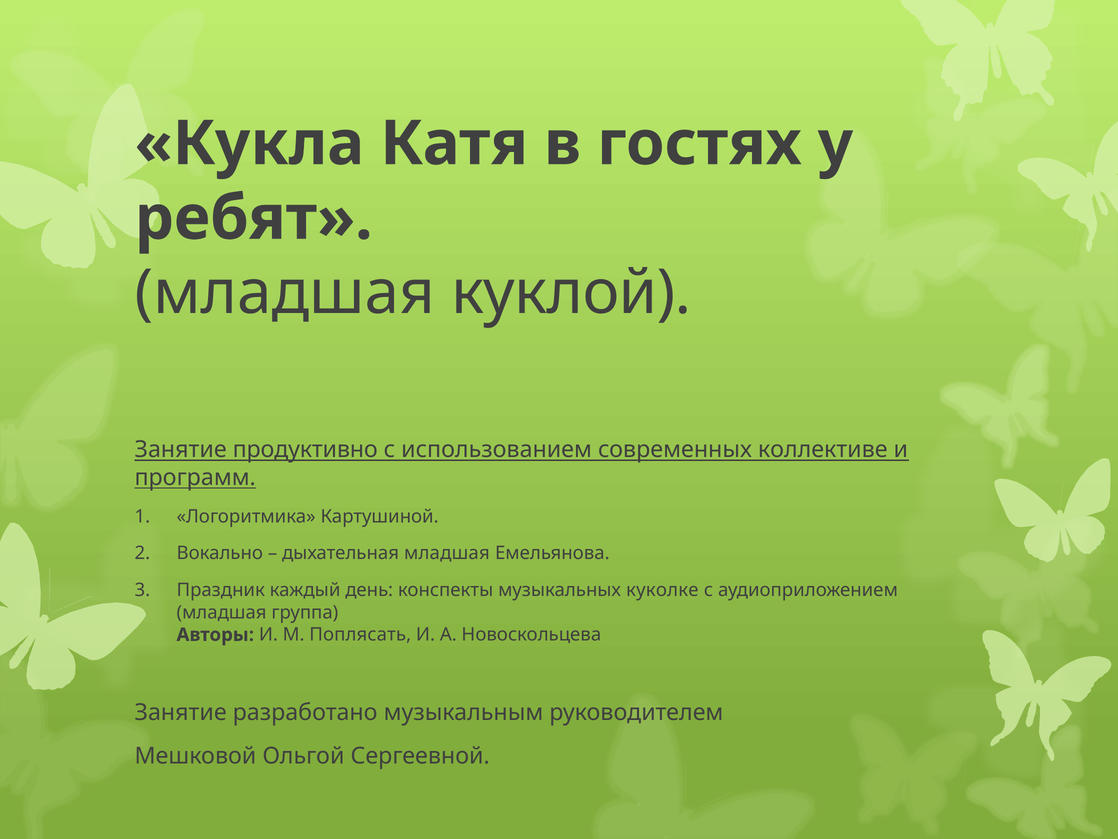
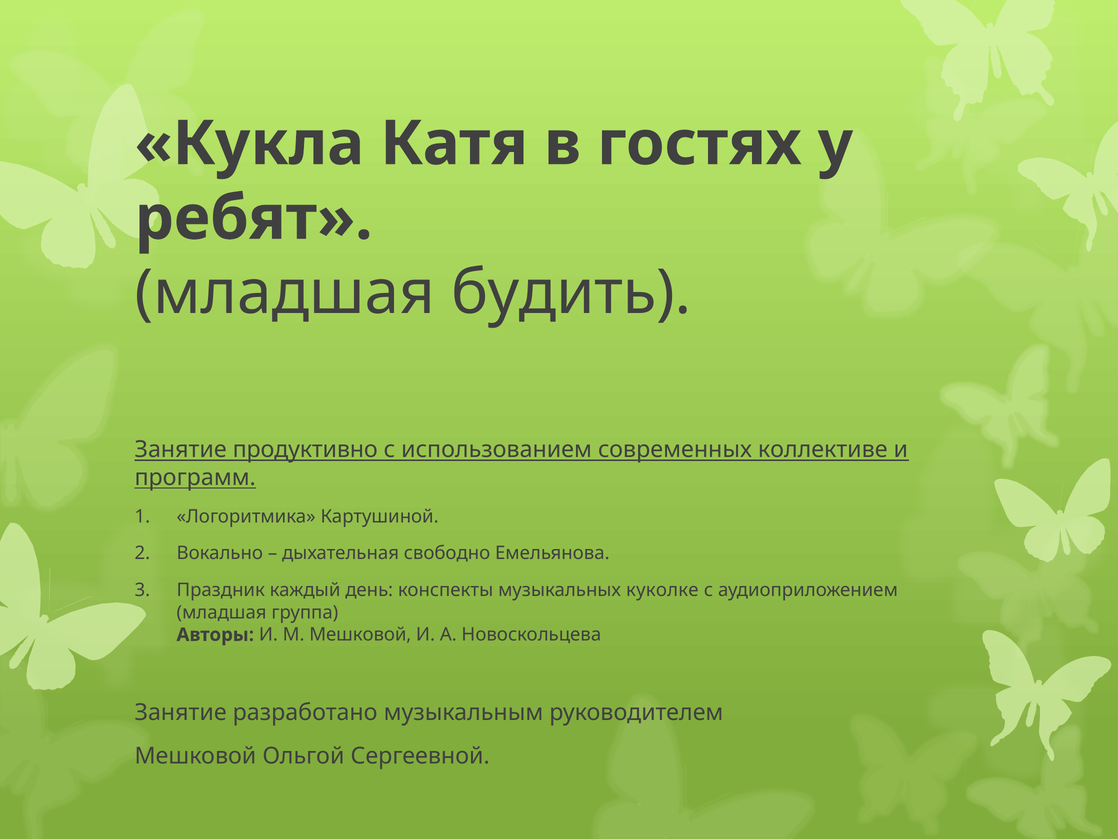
куклой: куклой -> будить (571, 293)
дыхательная младшая: младшая -> свободно (447, 553)
М Поплясать: Поплясать -> Мешковой (360, 634)
